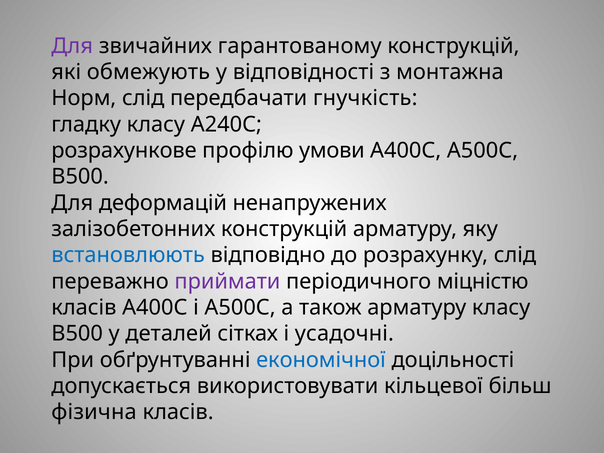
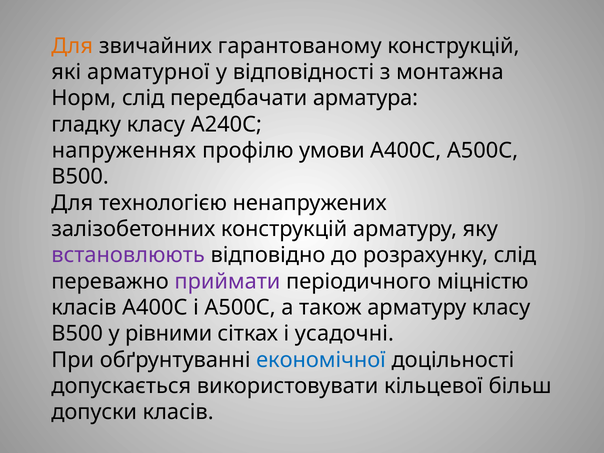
Для colour: purple -> orange (72, 46)
обмежують: обмежують -> арматурної (148, 72)
гнучкість: гнучкість -> арматура (365, 98)
розрахункове: розрахункове -> напруженнях (124, 151)
деформацій: деформацій -> технологією (163, 203)
встановлюють colour: blue -> purple (128, 255)
деталей: деталей -> рівними (169, 334)
фізична: фізична -> допуски (94, 412)
